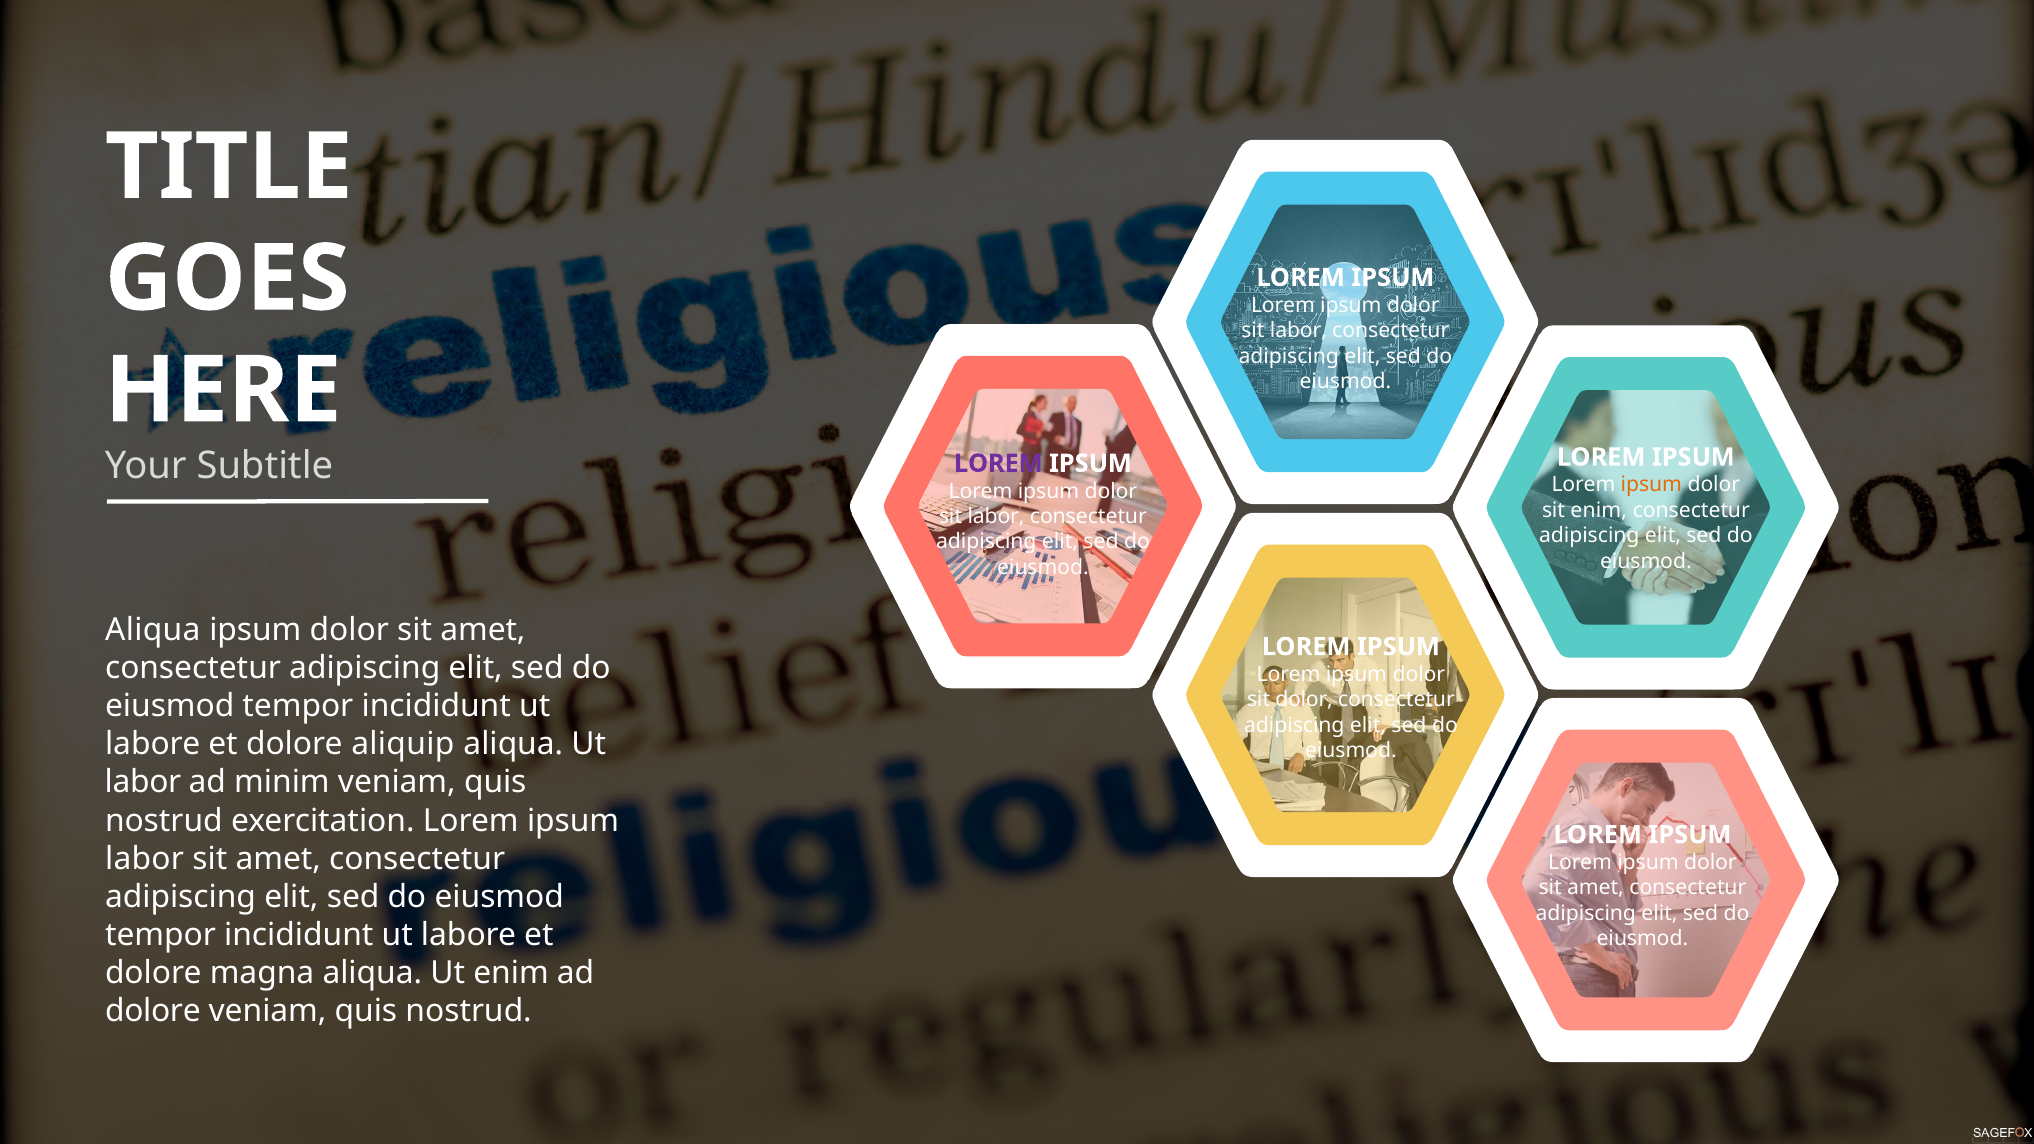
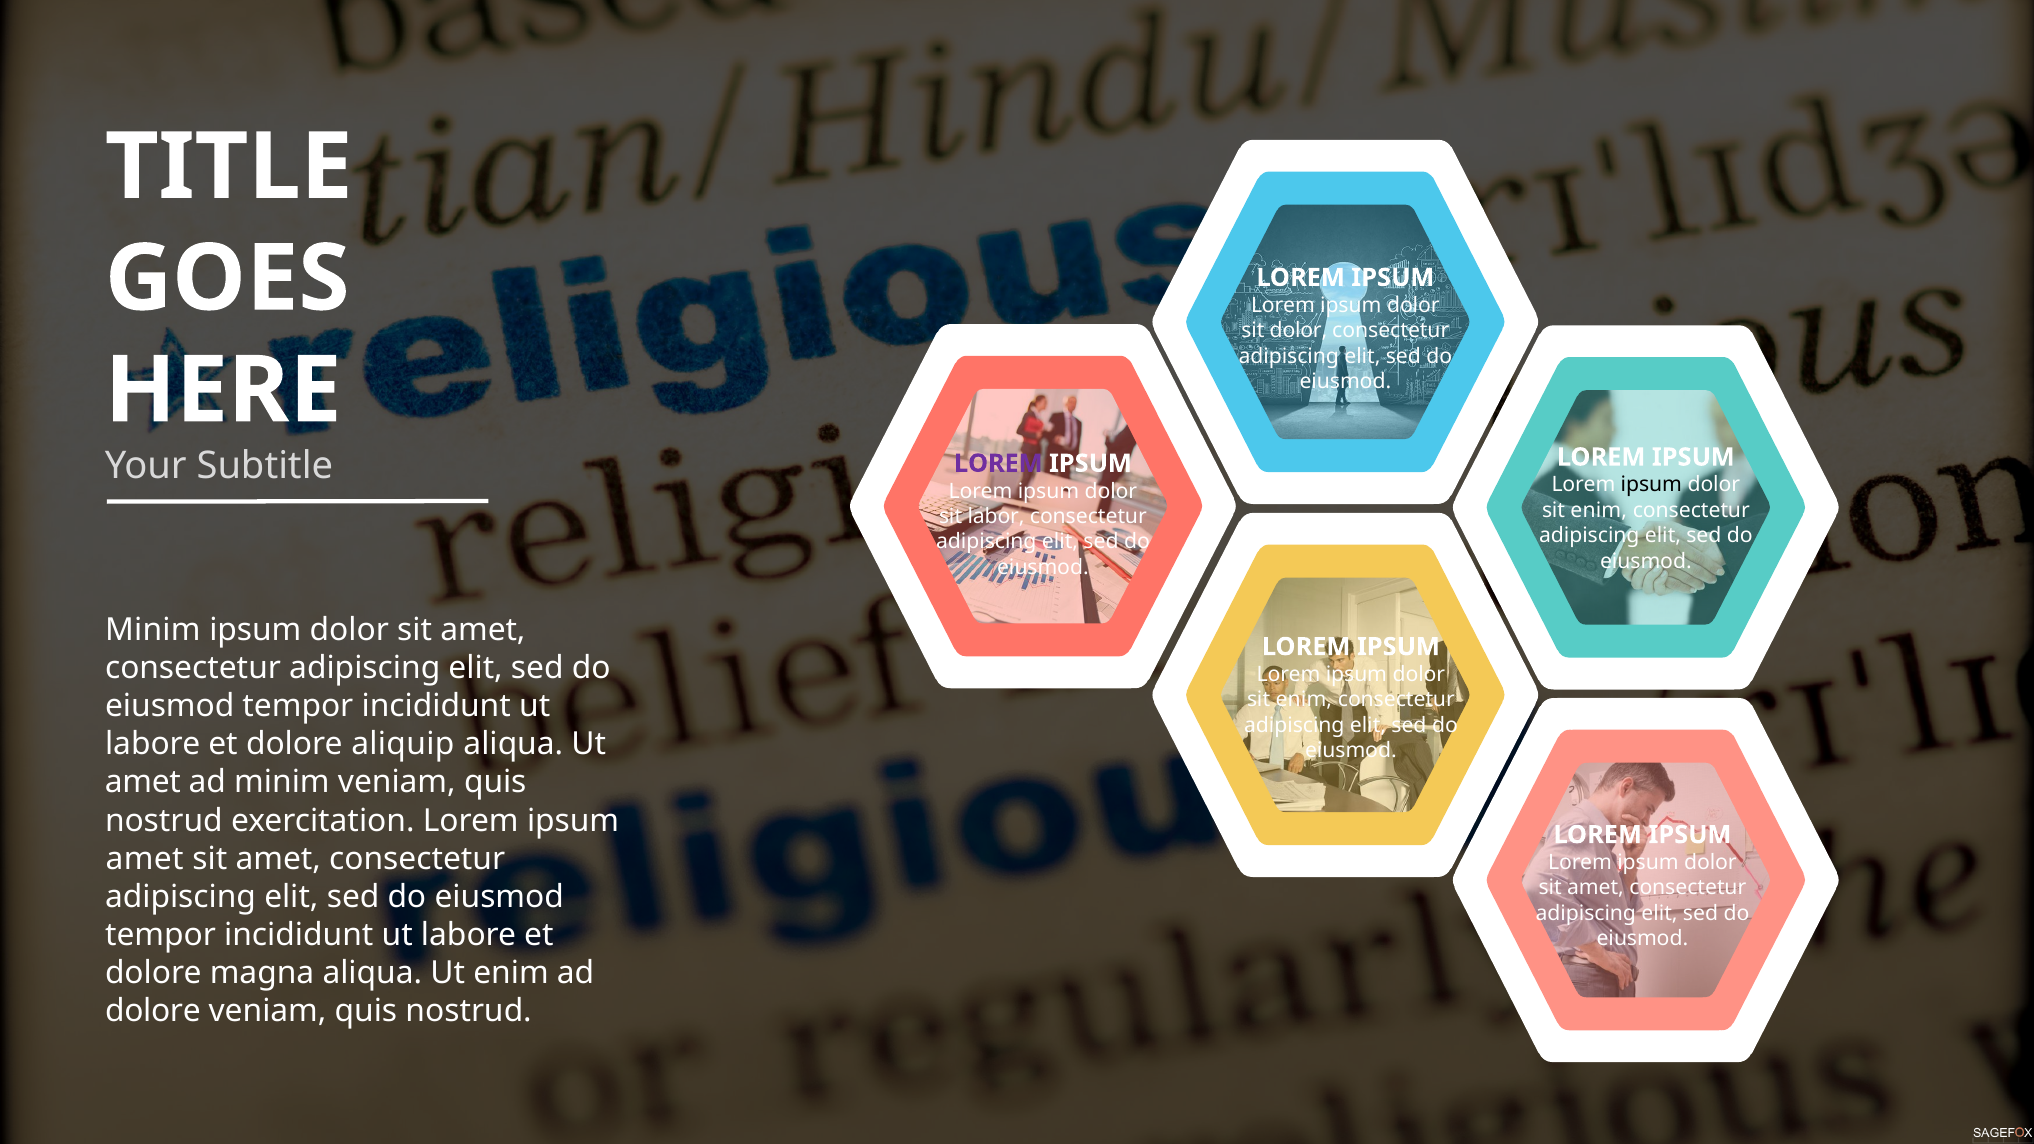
labor: labor -> dolor (1298, 331)
ipsum colour: orange -> black (1651, 485)
Aliqua: Aliqua -> Minim (153, 630)
dolor: dolor -> enim (1304, 700)
labor: labor -> amet (143, 783)
labor: labor -> amet (145, 859)
